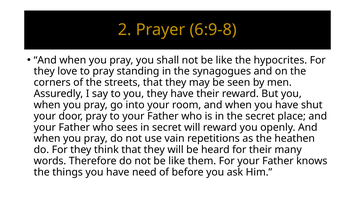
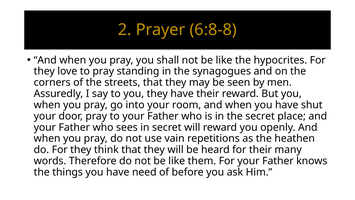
6:9-8: 6:9-8 -> 6:8-8 (213, 30)
